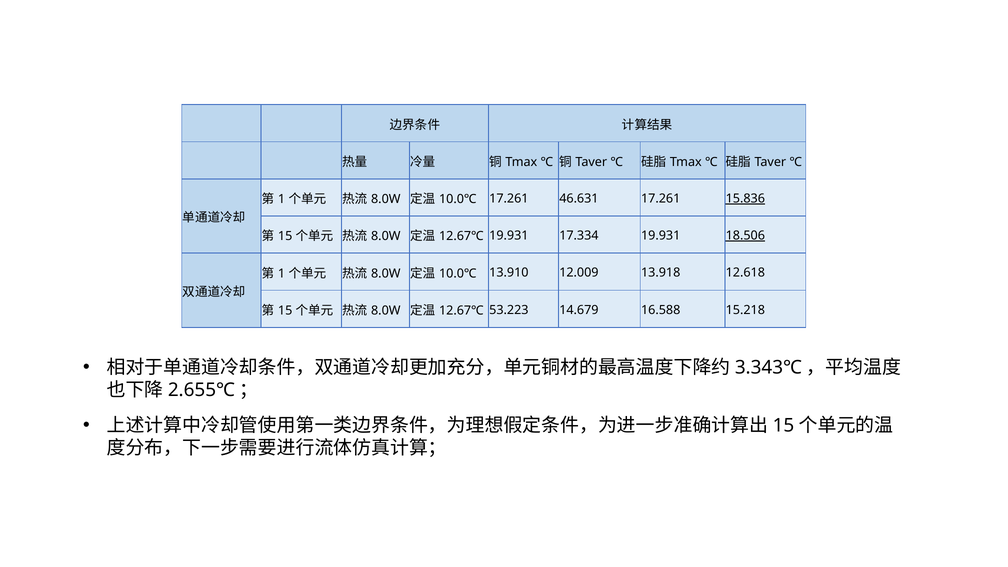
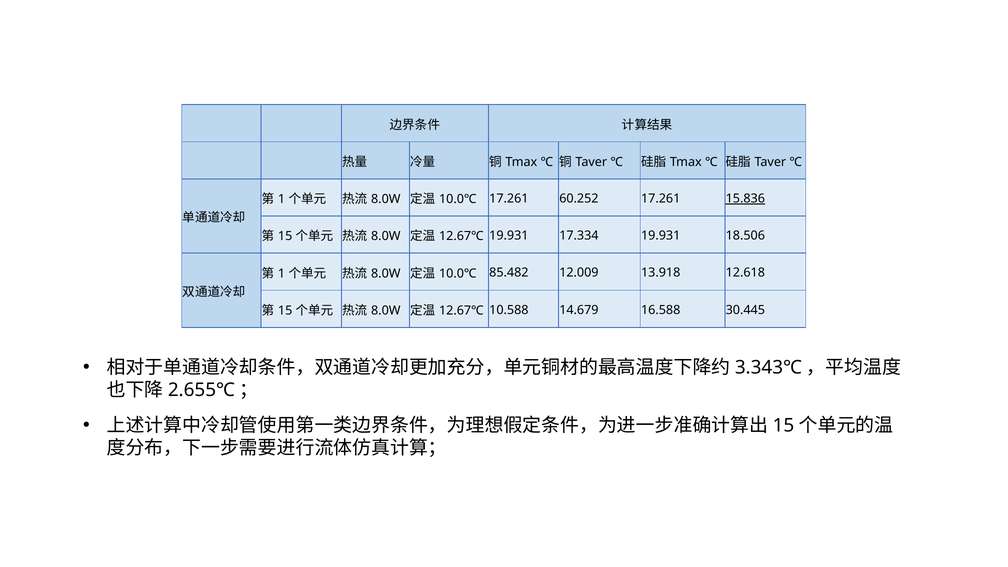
46.631: 46.631 -> 60.252 (579, 199)
18.506 underline: present -> none (745, 236)
13.910: 13.910 -> 85.482 (509, 273)
53.223: 53.223 -> 10.588 (509, 310)
15.218: 15.218 -> 30.445 (745, 310)
